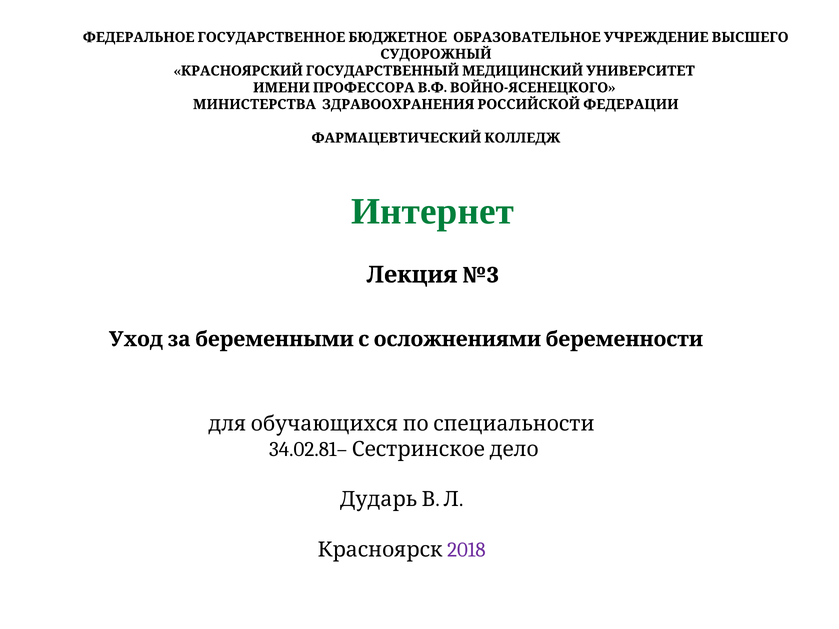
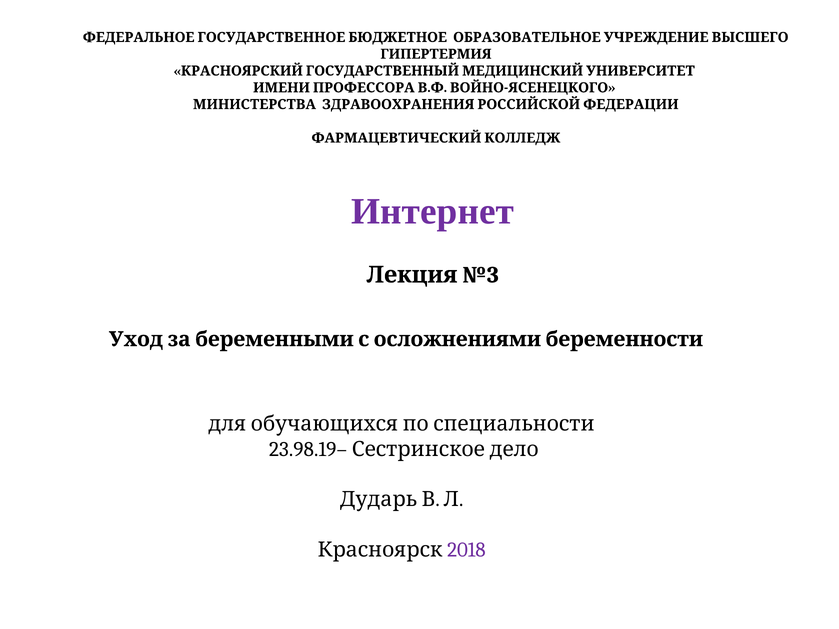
СУДОРОЖНЫЙ: СУДОРОЖНЫЙ -> ГИПЕРТЕРМИЯ (436, 54)
Интернет colour: green -> purple (433, 212)
34.02.81–: 34.02.81– -> 23.98.19– (308, 449)
